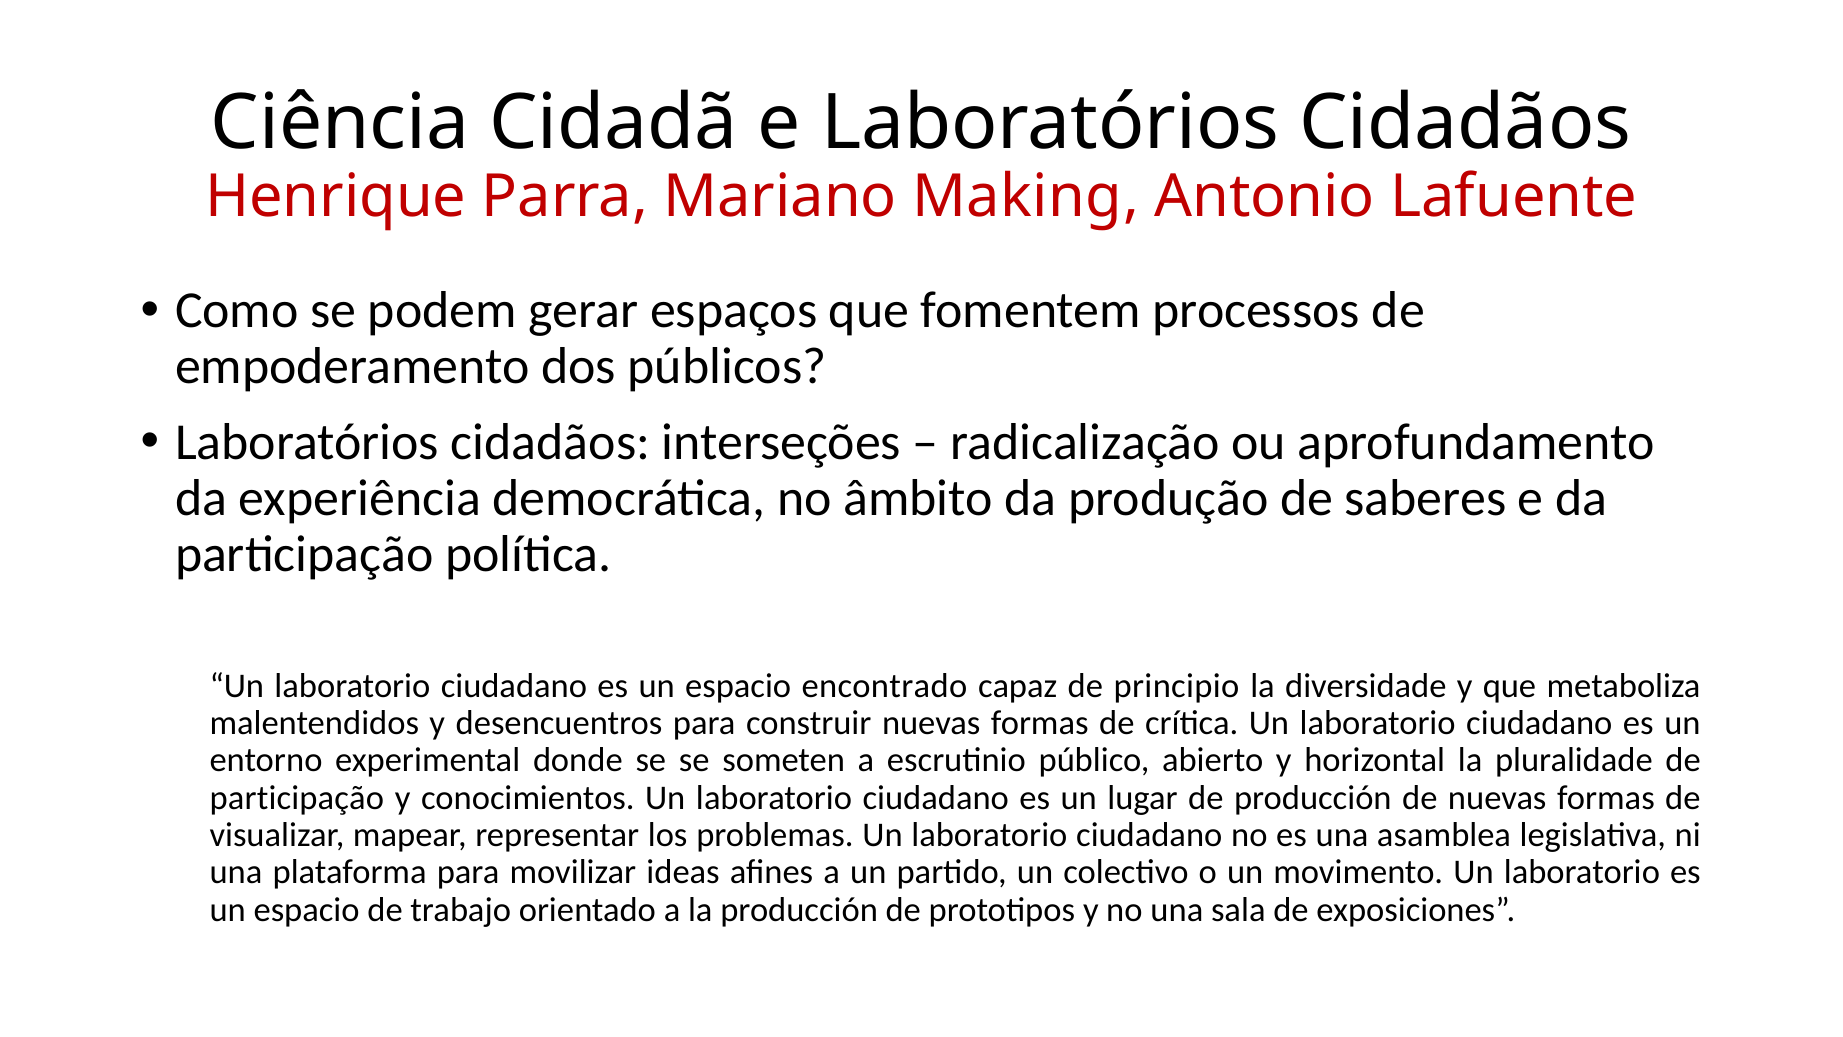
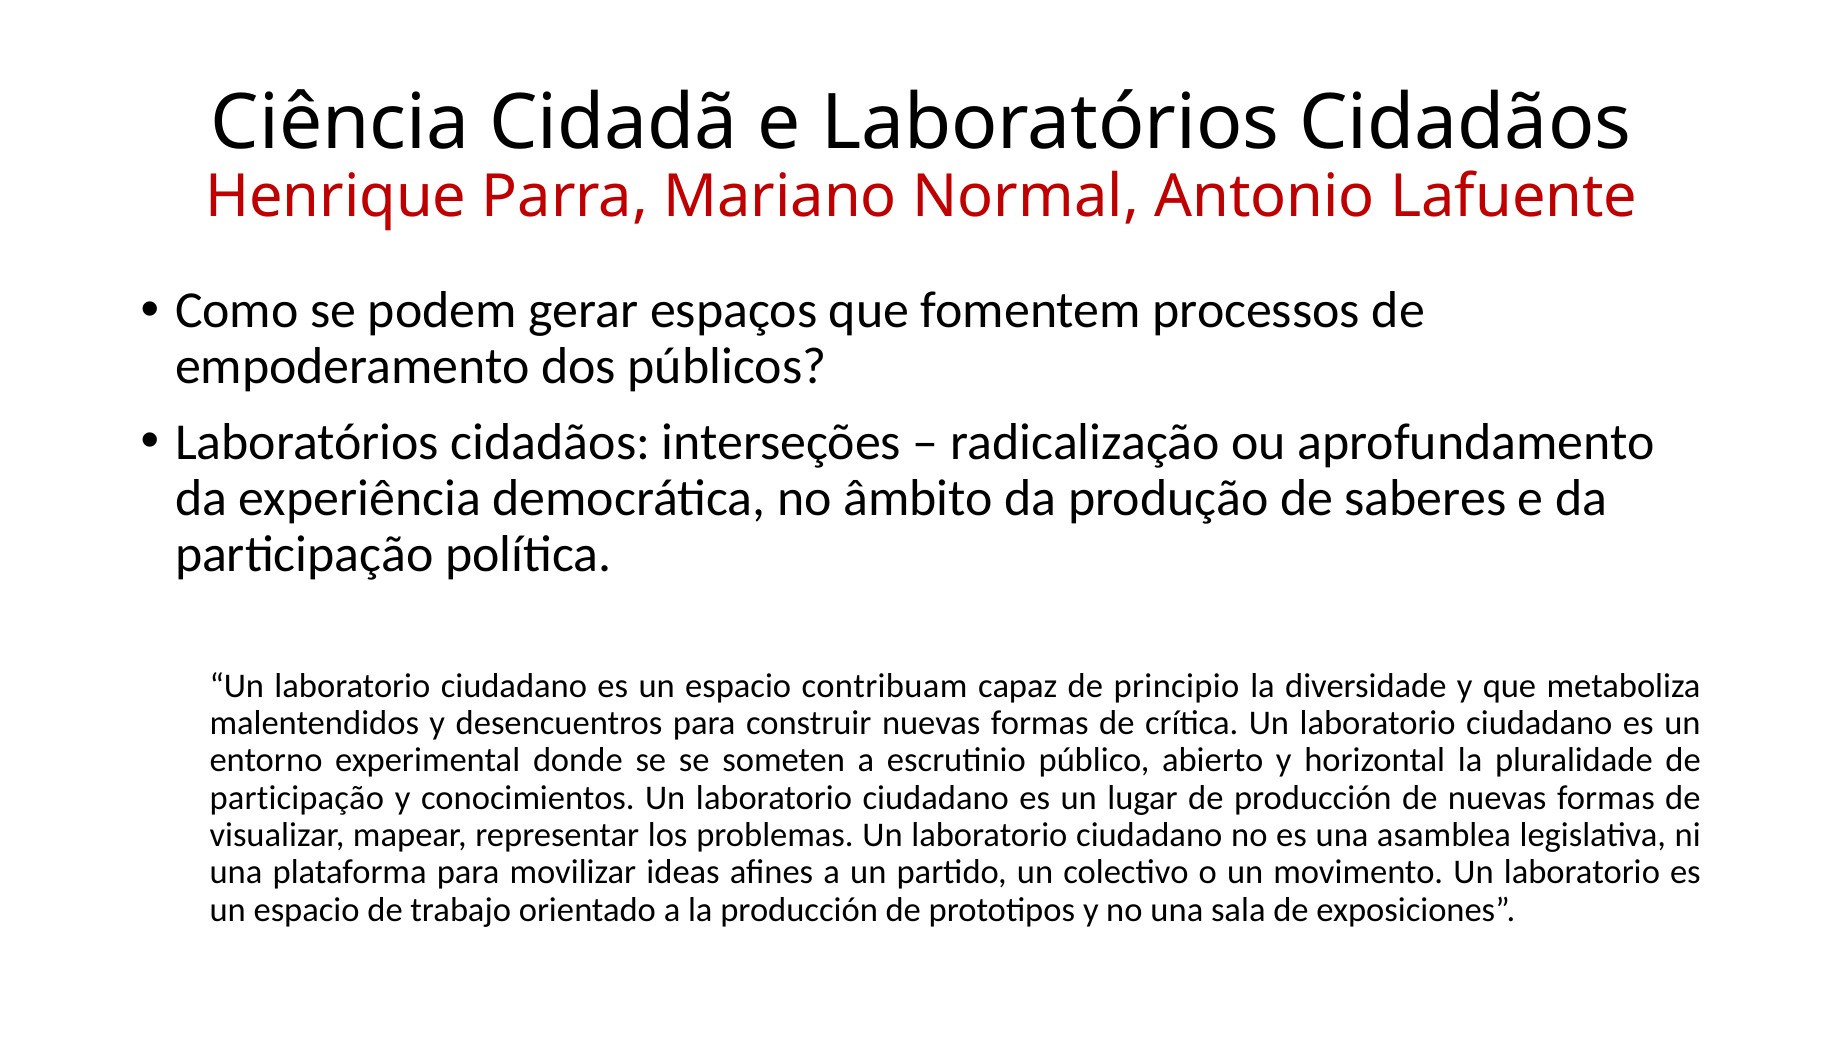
Making: Making -> Normal (1026, 196)
encontrado: encontrado -> contribuam (884, 686)
